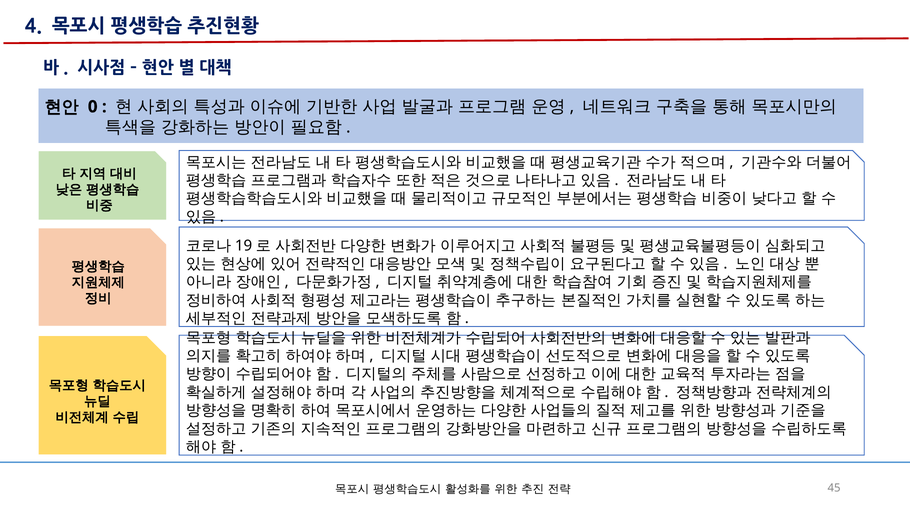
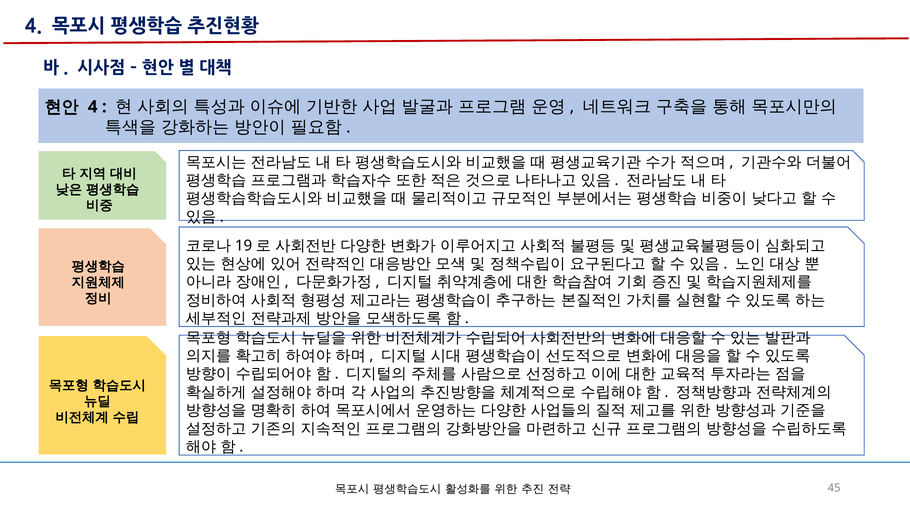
0: 0 -> 4 (93, 107)
